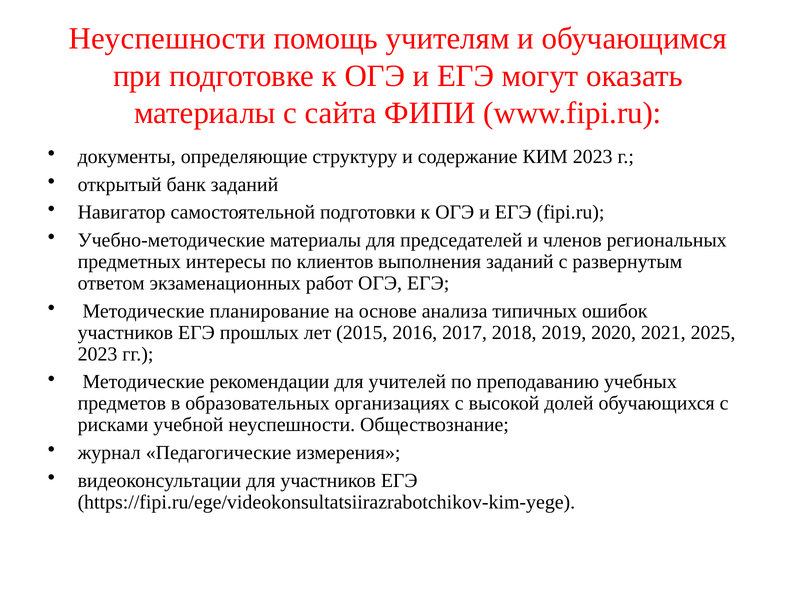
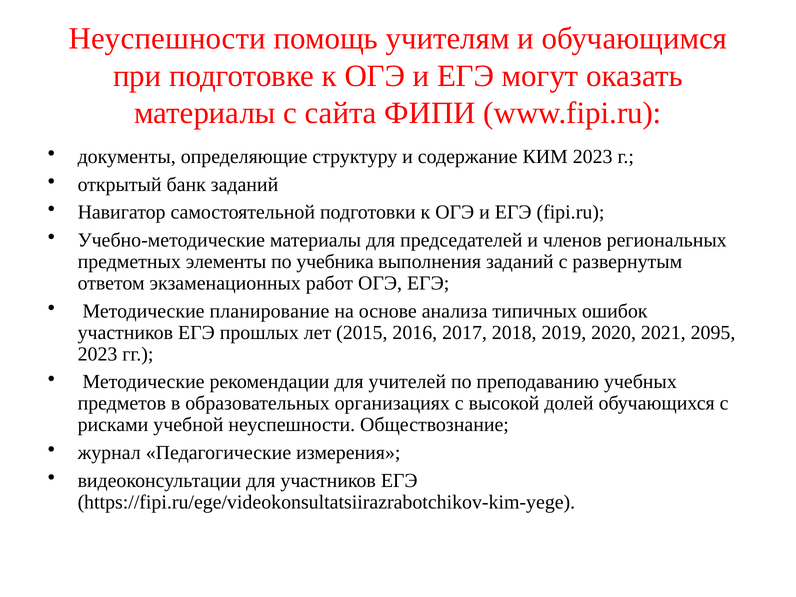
интересы: интересы -> элементы (226, 262)
клиентов: клиентов -> учебника (335, 262)
2025: 2025 -> 2095 (713, 333)
